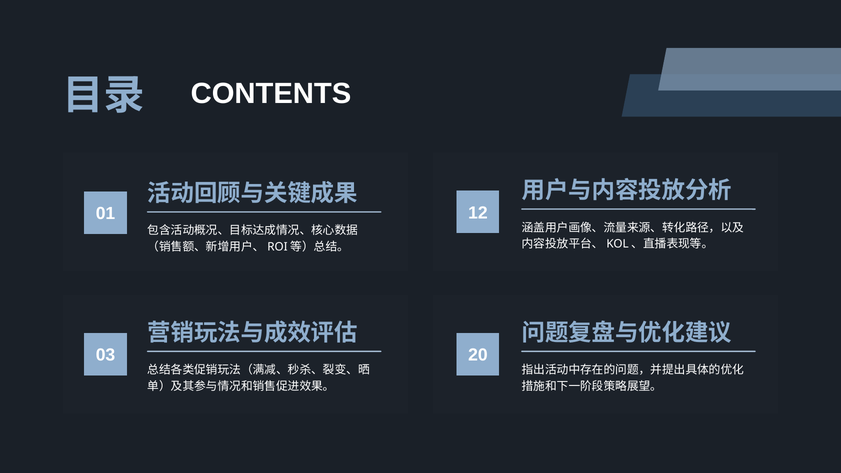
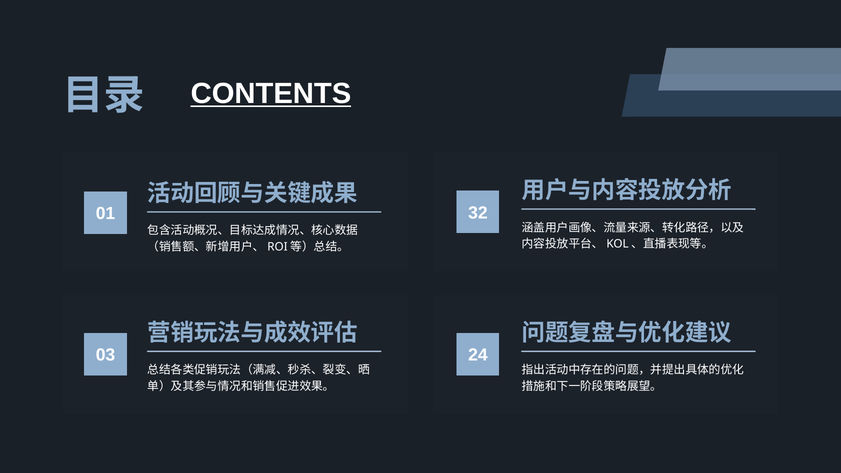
CONTENTS underline: none -> present (271, 94)
12: 12 -> 32 (478, 213)
20: 20 -> 24 (478, 355)
